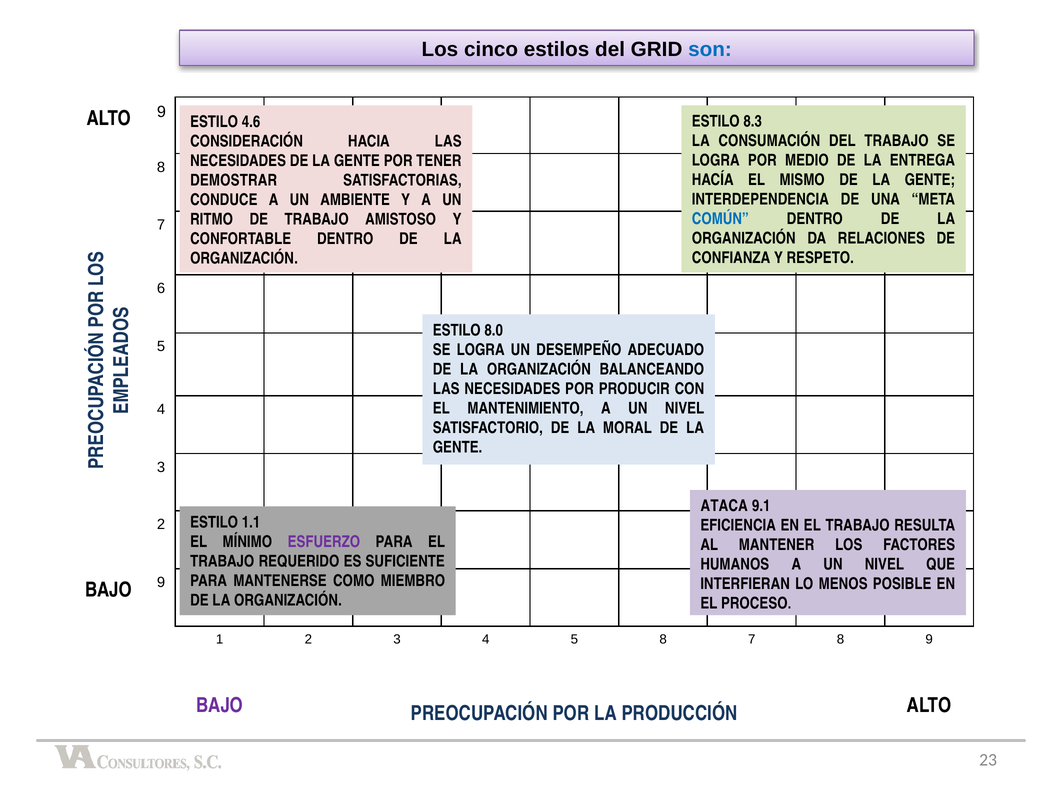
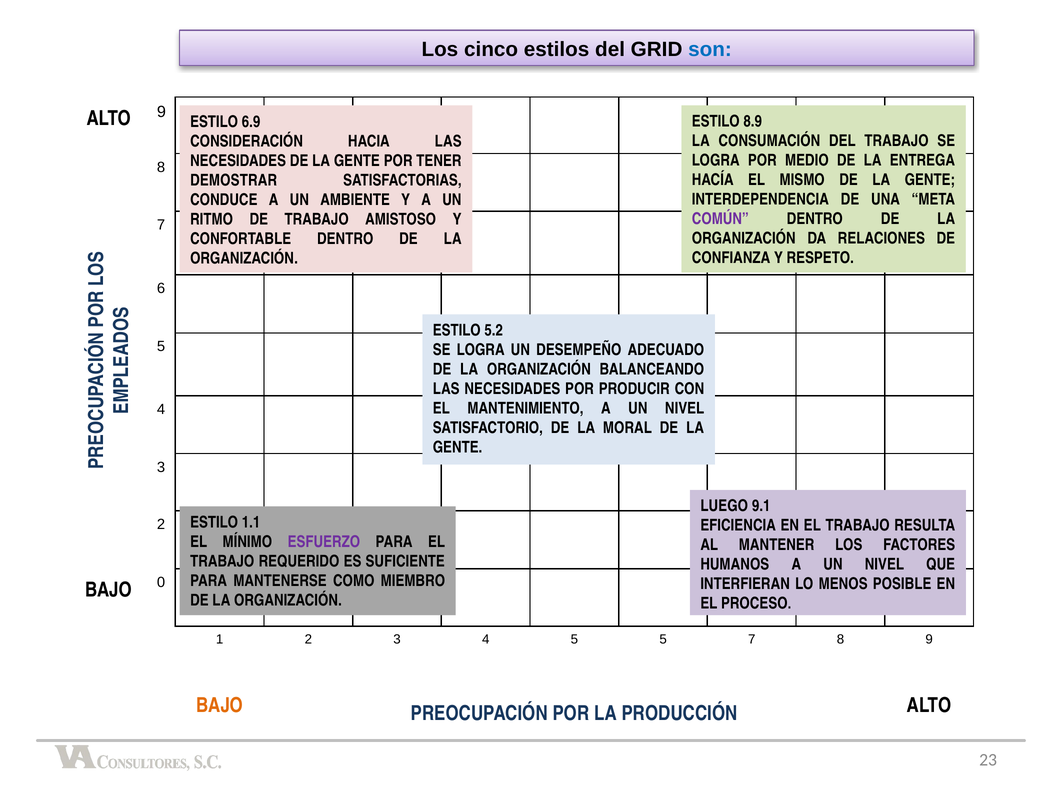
8.3: 8.3 -> 8.9 (753, 122)
4.6: 4.6 -> 6.9 (251, 122)
COMÚN colour: blue -> purple (720, 219)
8.0: 8.0 -> 5.2 (494, 331)
ATACA: ATACA -> LUEGO (724, 506)
BAJO 9: 9 -> 0 (161, 583)
5 8: 8 -> 5 (663, 640)
BAJO colour: purple -> orange (220, 706)
